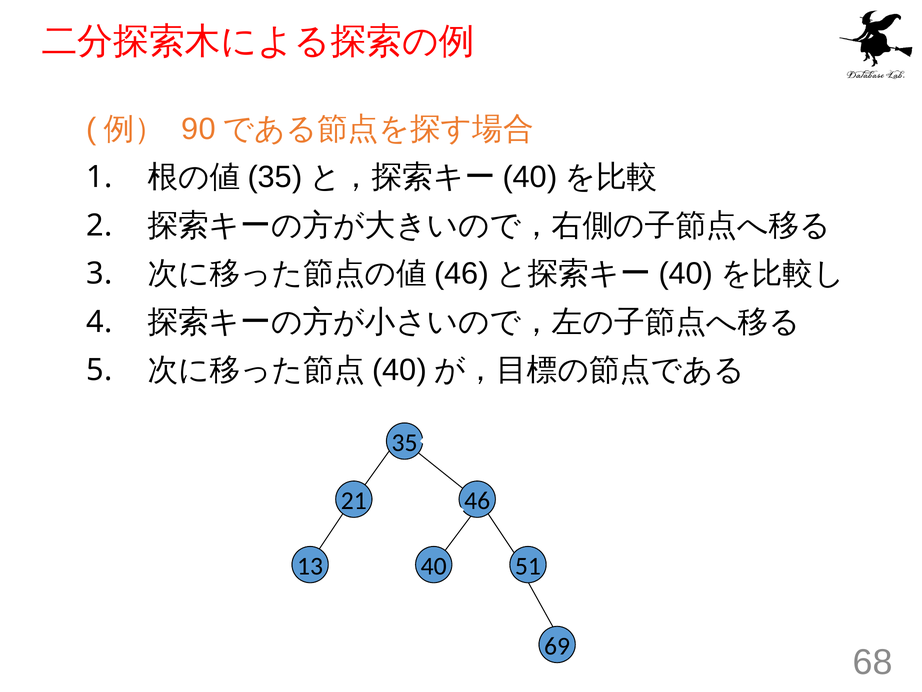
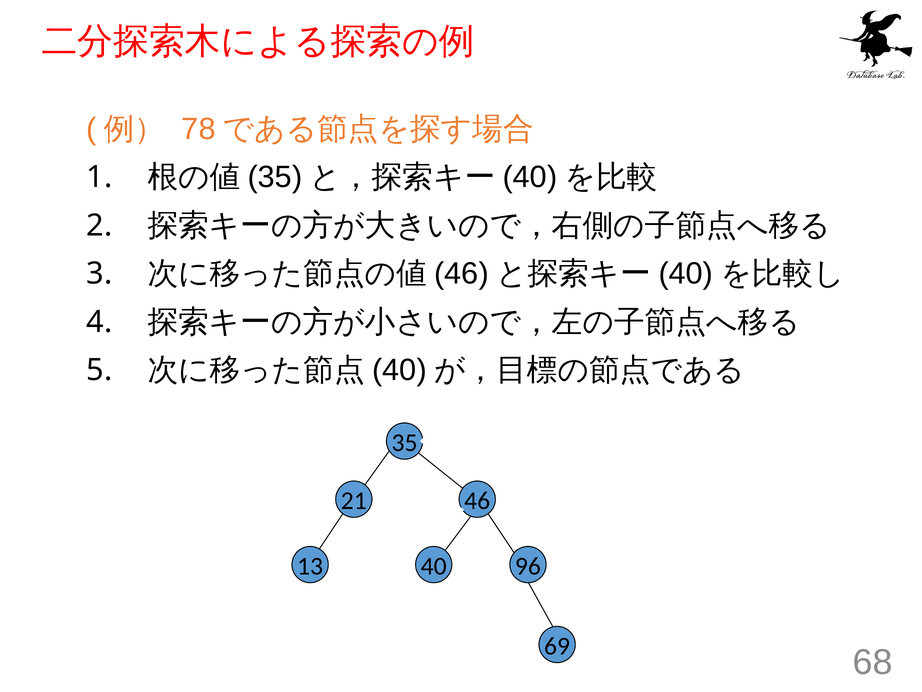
90: 90 -> 78 (199, 129)
51: 51 -> 96 (528, 566)
